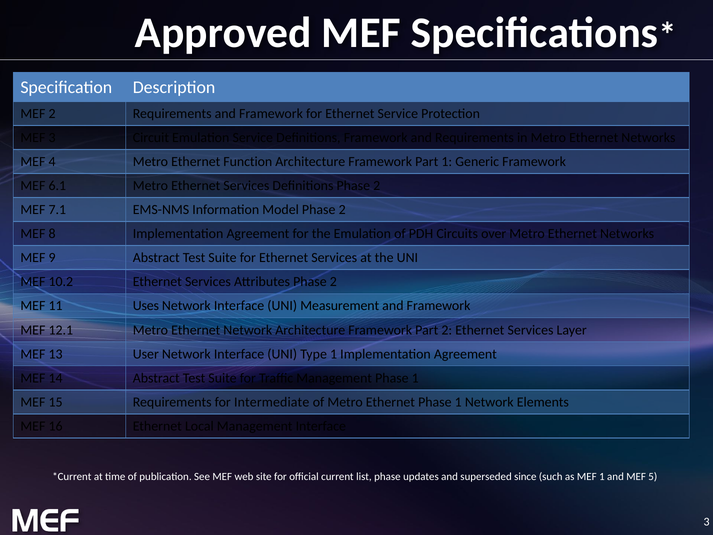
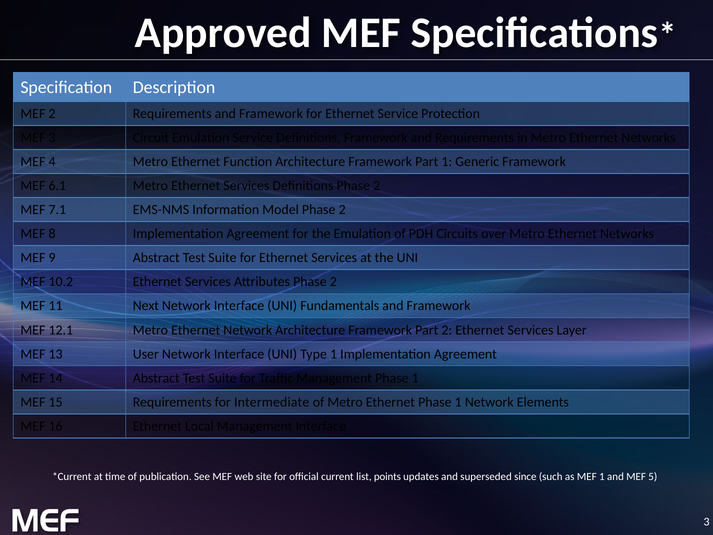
Uses: Uses -> Next (146, 306)
Measurement: Measurement -> Fundamentals (340, 306)
list phase: phase -> points (387, 476)
